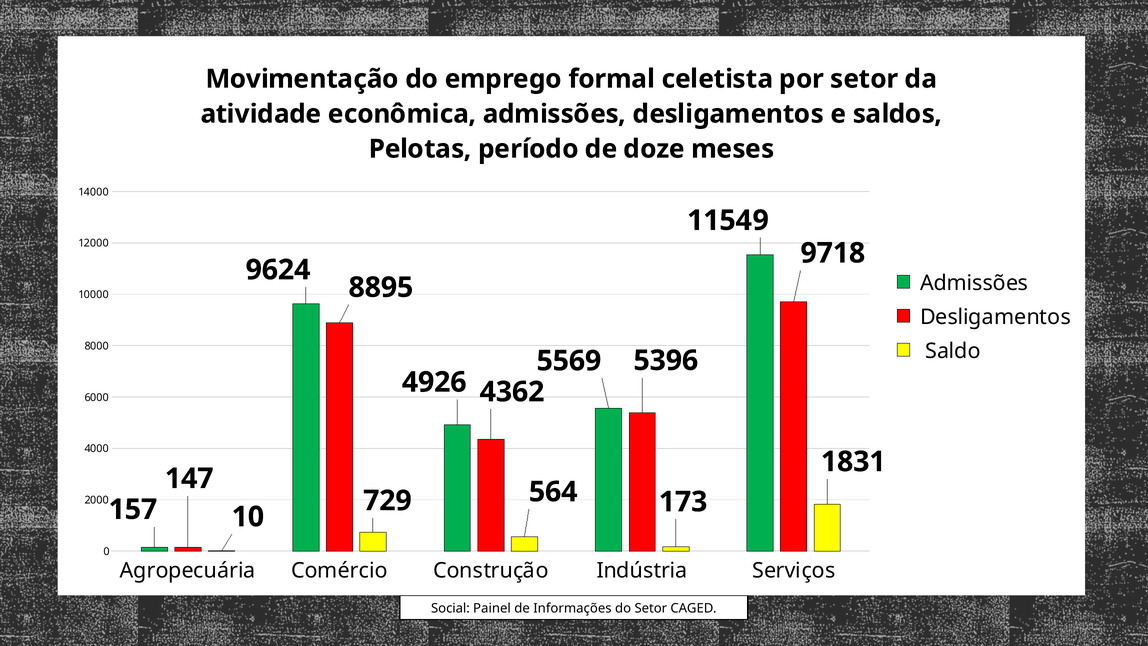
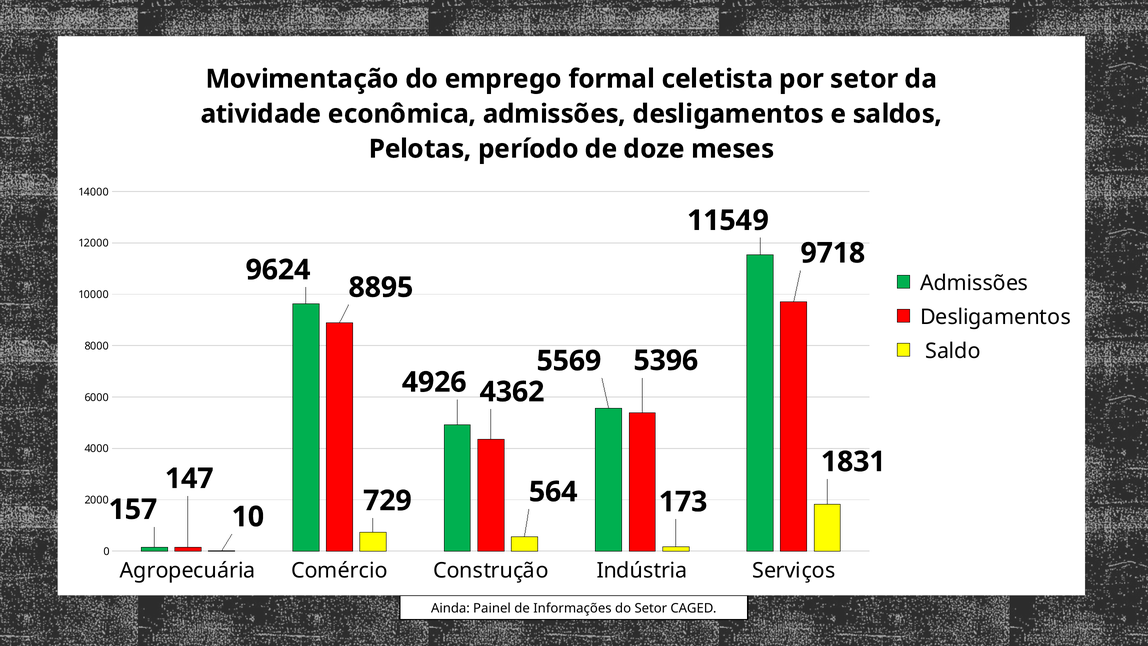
Social: Social -> Ainda (450, 608)
